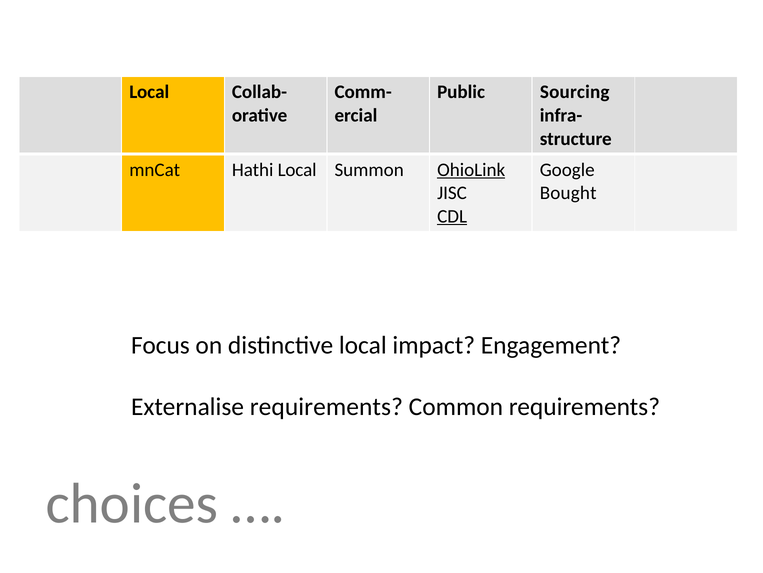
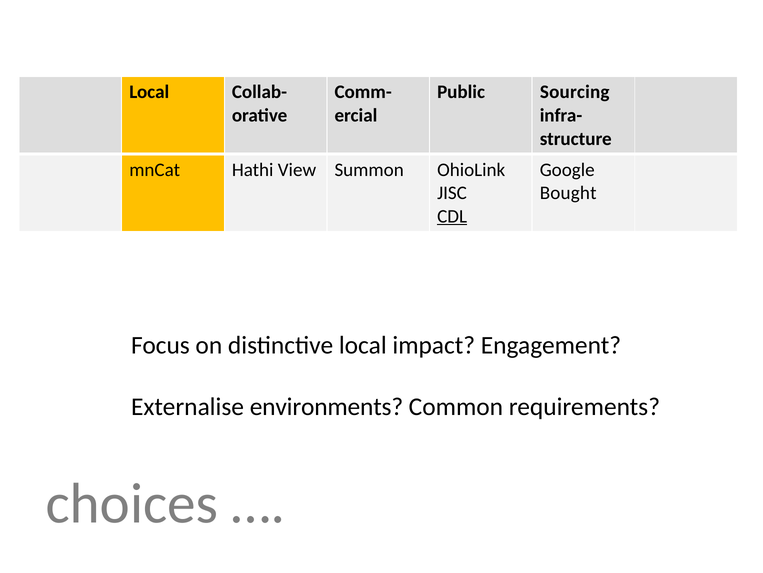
Hathi Local: Local -> View (297, 169)
OhioLink underline: present -> none (471, 169)
Externalise requirements: requirements -> environments (326, 406)
